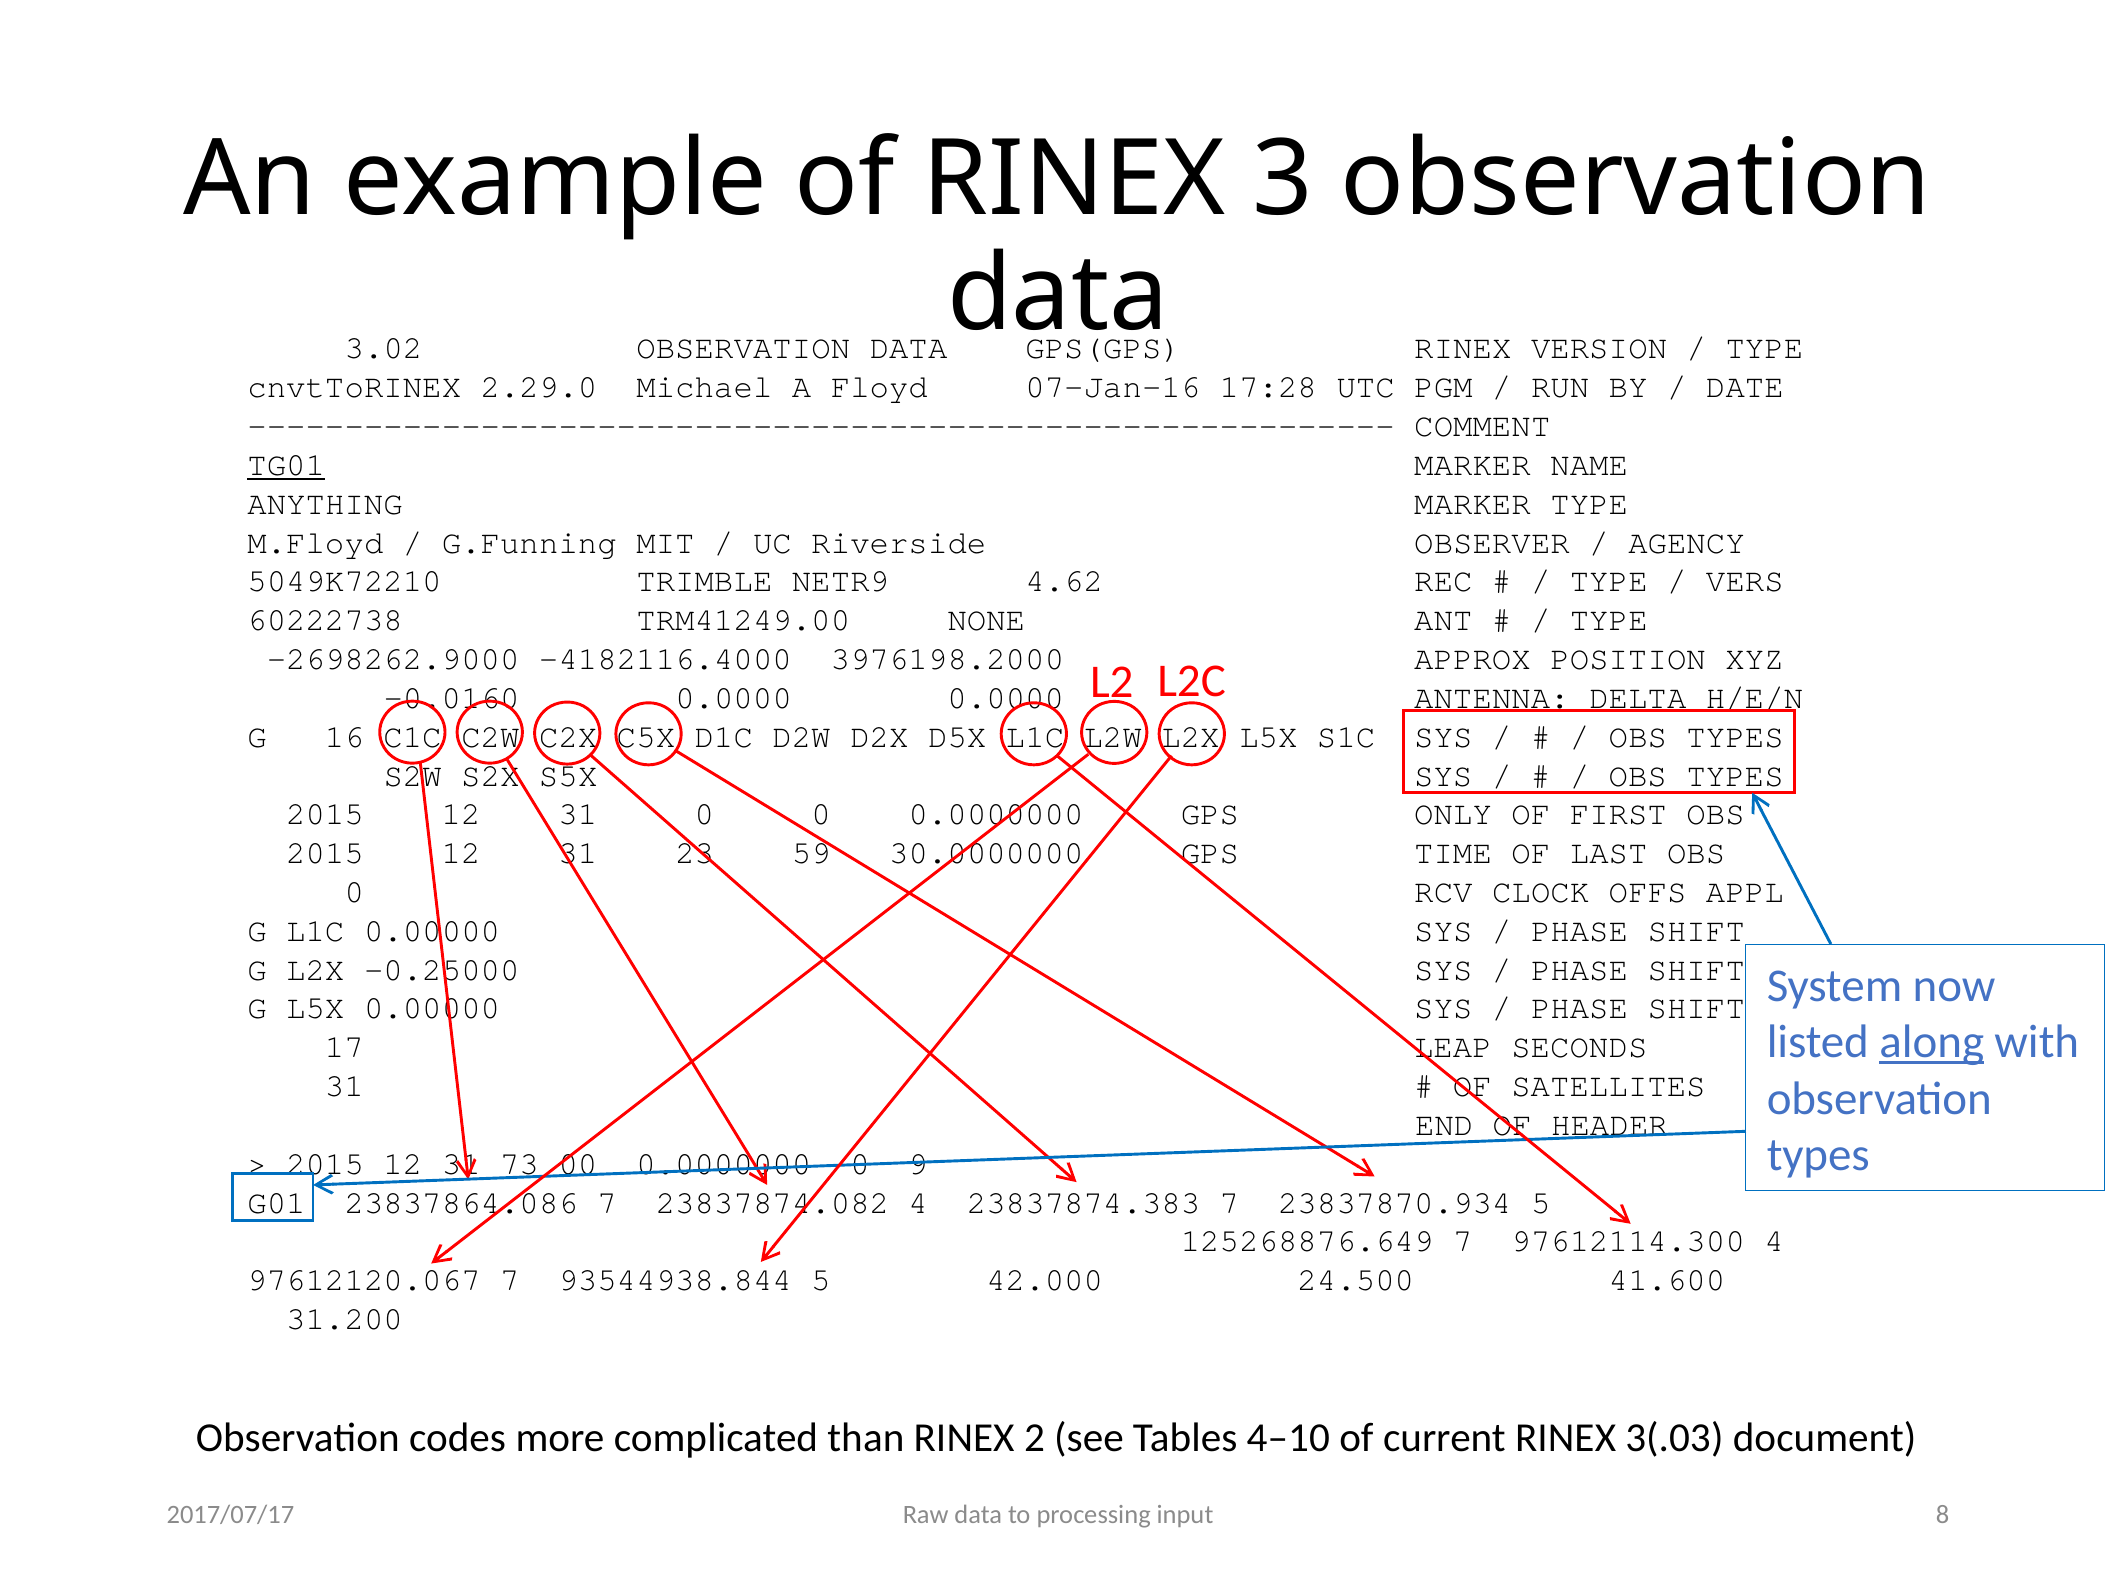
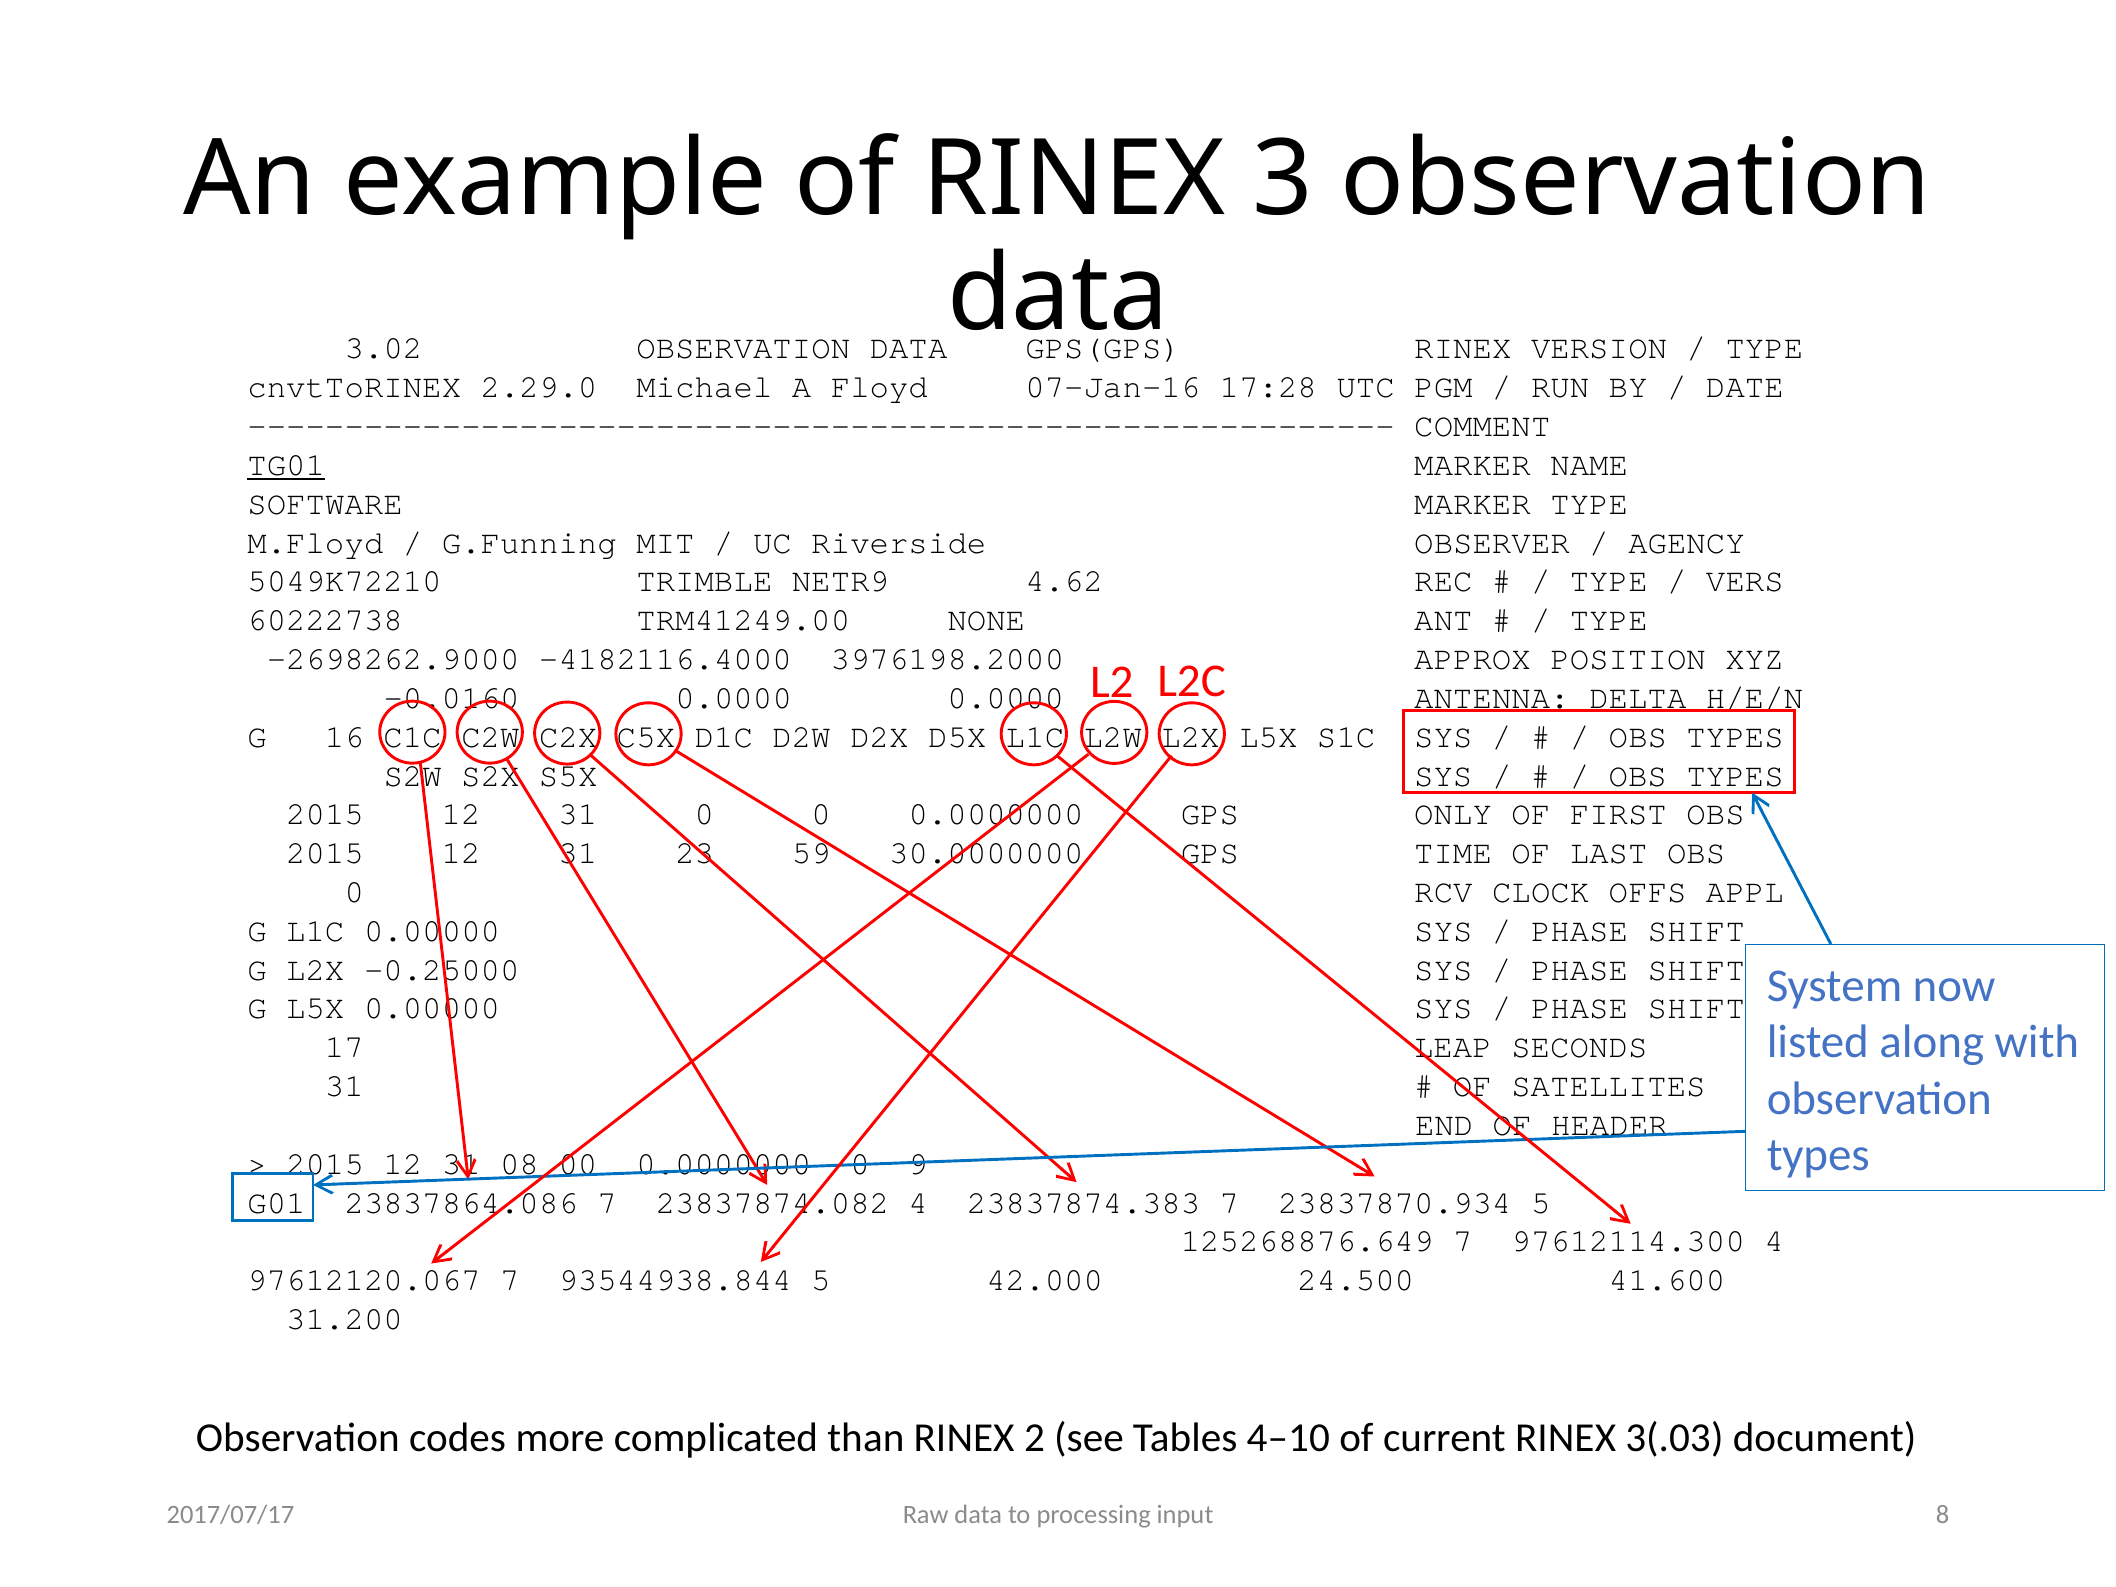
ANYTHING: ANYTHING -> SOFTWARE (325, 504)
along underline: present -> none (1932, 1042)
73: 73 -> 08 (519, 1164)
